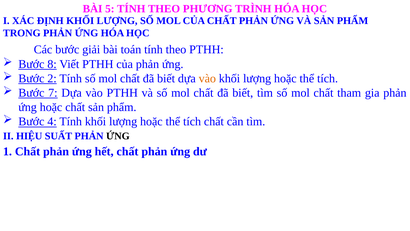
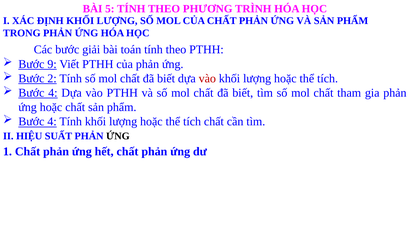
8: 8 -> 9 (52, 64)
vào colour: orange -> red (207, 78)
7: 7 -> 4 (53, 93)
